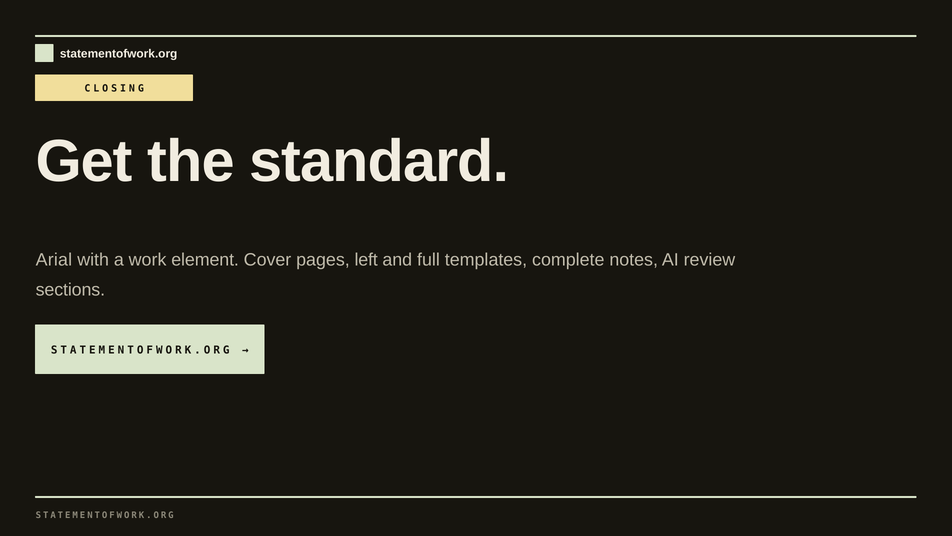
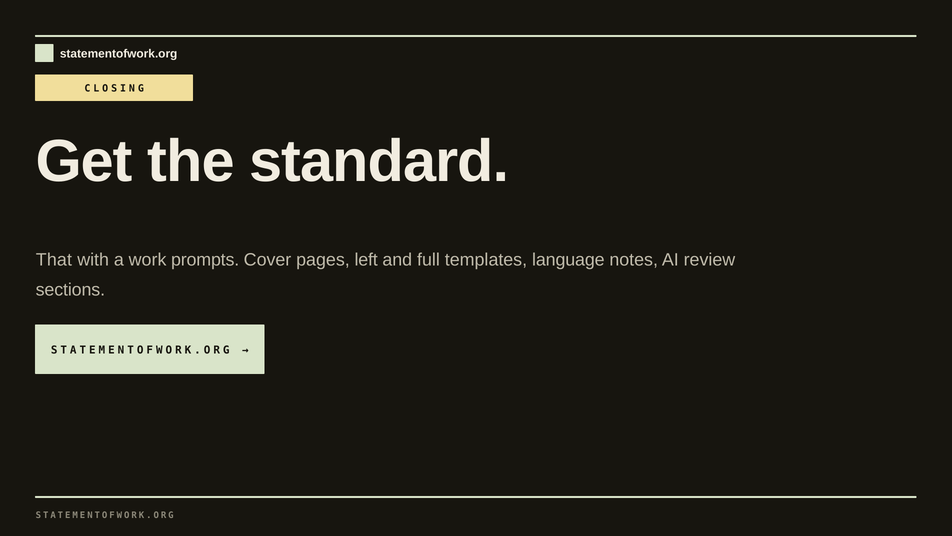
Arial: Arial -> That (54, 260)
element: element -> prompts (205, 260)
complete: complete -> language (568, 260)
